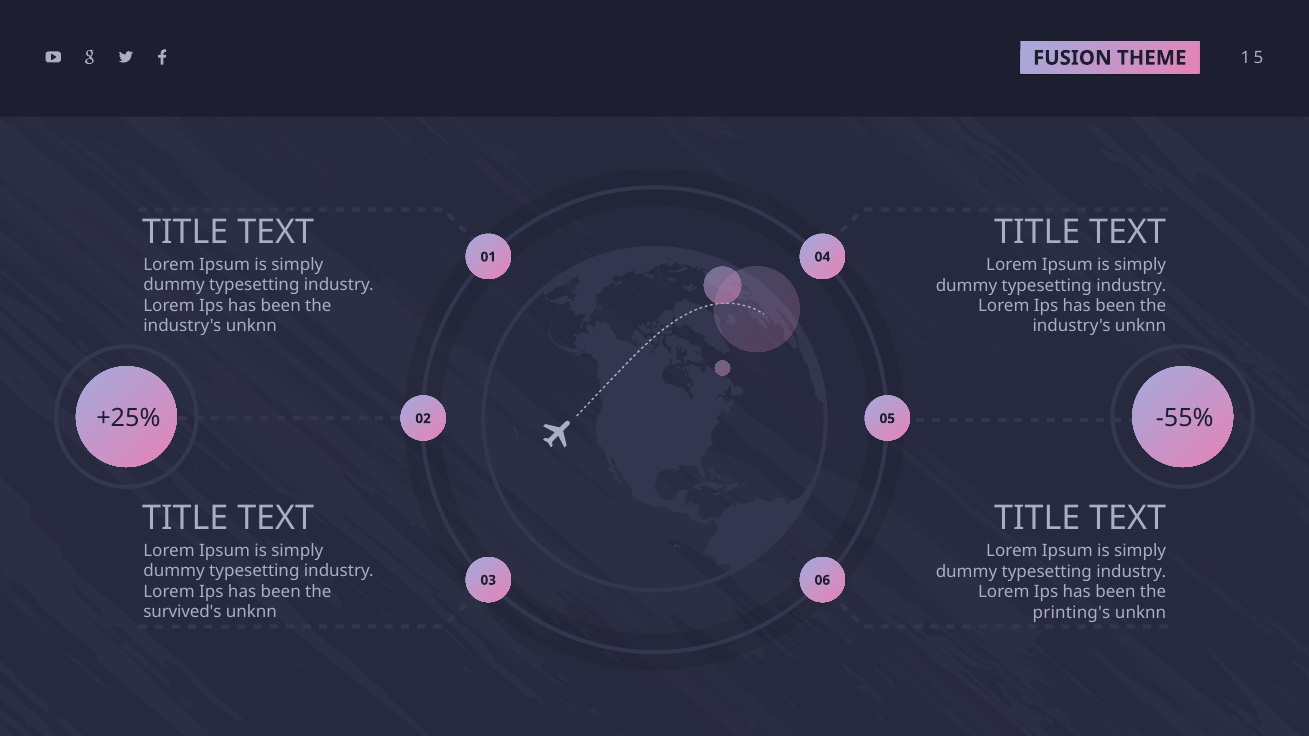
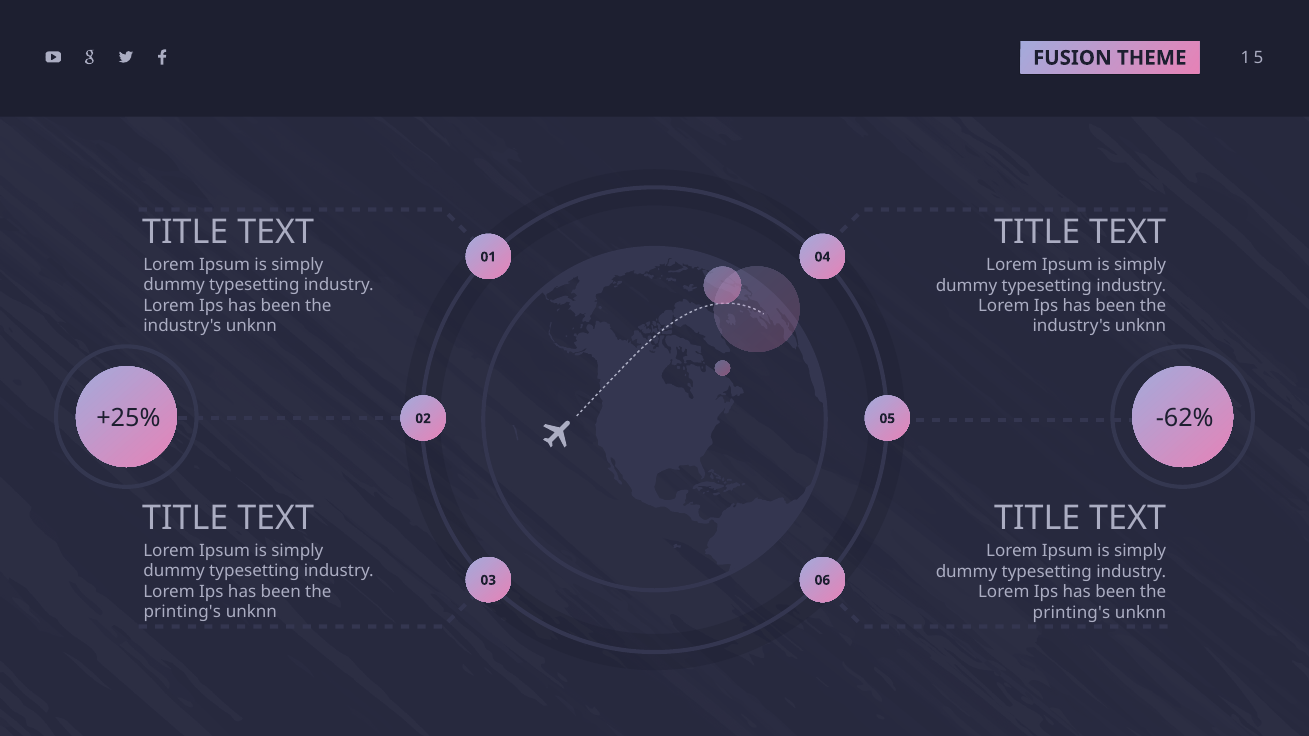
-55%: -55% -> -62% (1185, 418)
survived's: survived's -> printing's (182, 612)
